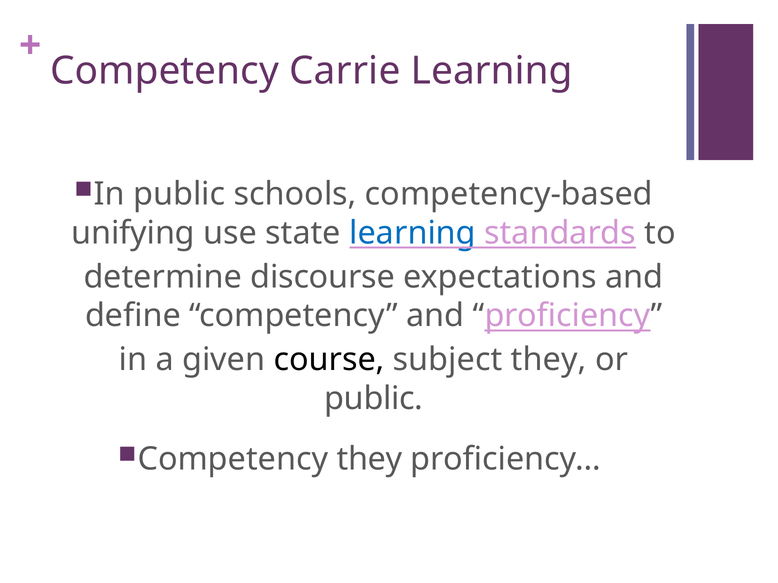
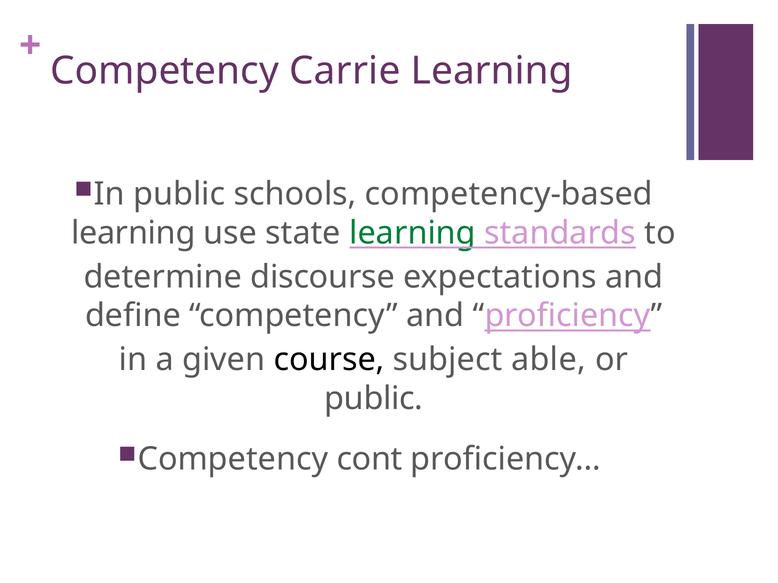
unifying: unifying -> learning (133, 233)
learning colour: blue -> green (413, 233)
subject they: they -> able (549, 360)
Competency they: they -> cont (370, 460)
